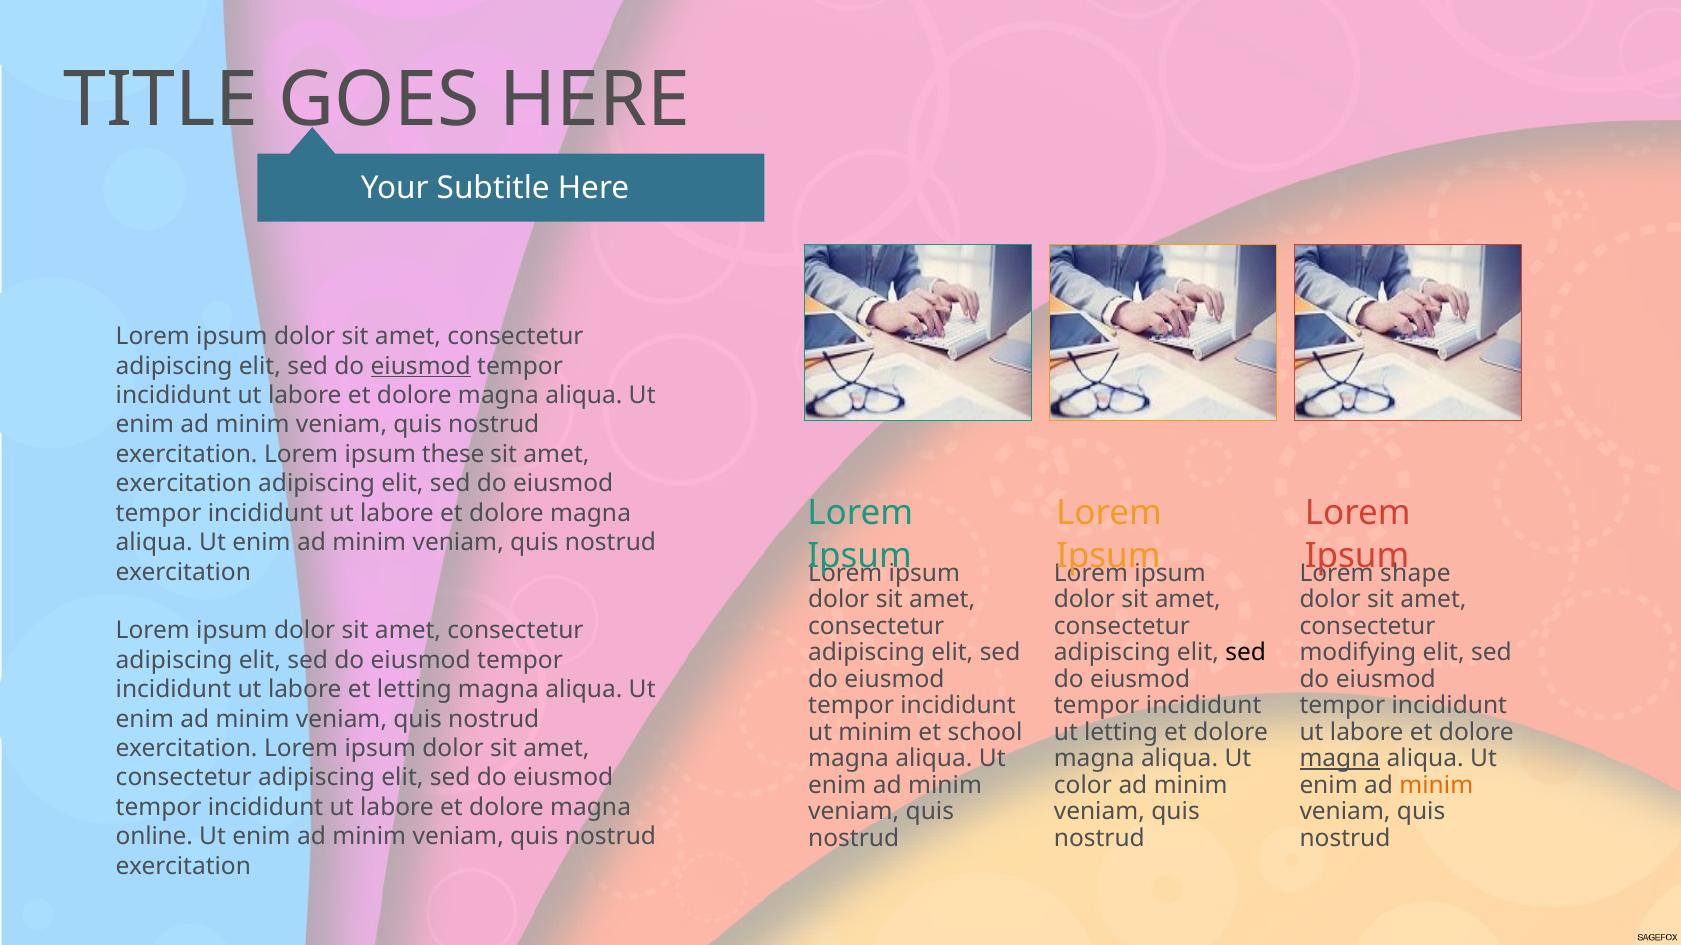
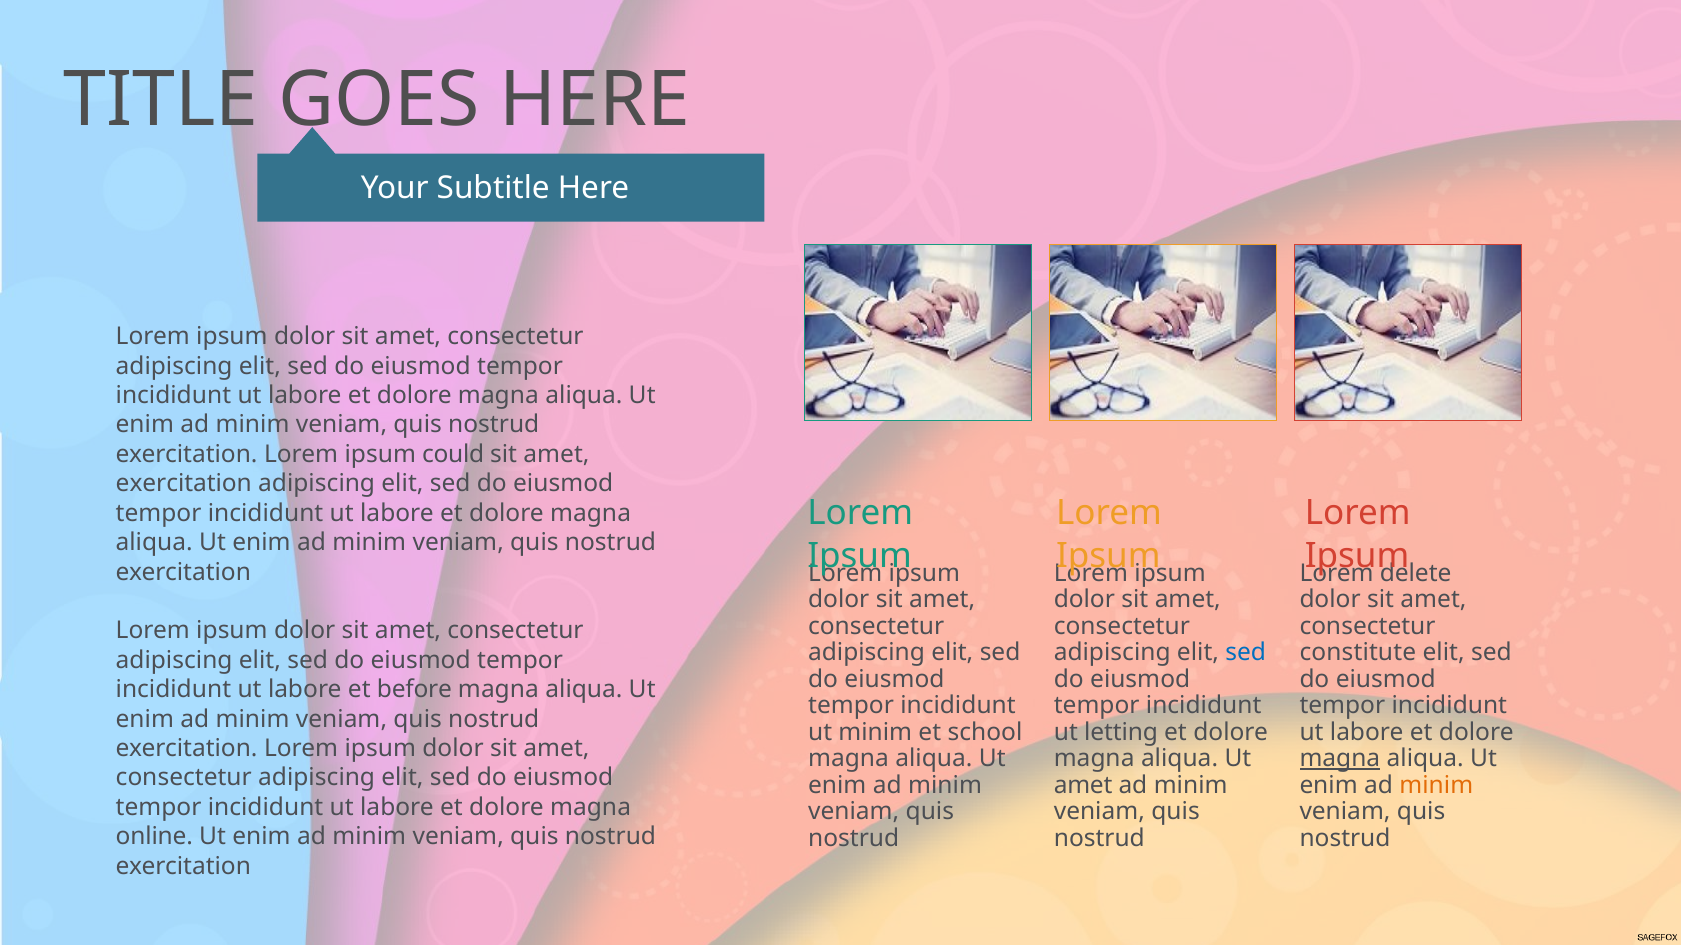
eiusmod underline: present -> none (421, 366)
these: these -> could (453, 455)
shape: shape -> delete (1416, 574)
sed colour: black -> blue (1246, 653)
modifying: modifying -> constitute (1358, 653)
et letting: letting -> before (414, 690)
color: color -> amet (1083, 786)
